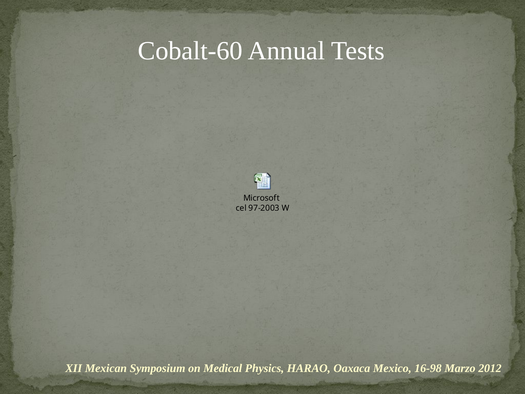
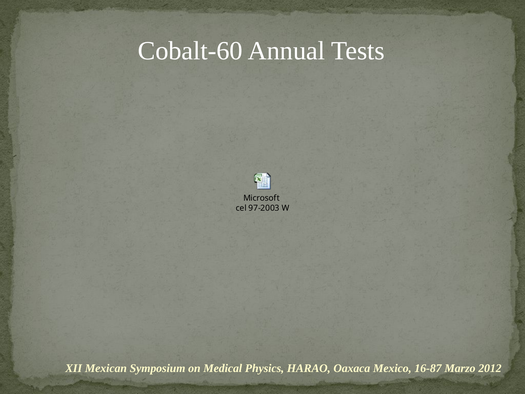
16-98: 16-98 -> 16-87 (428, 368)
